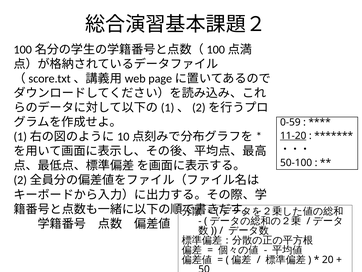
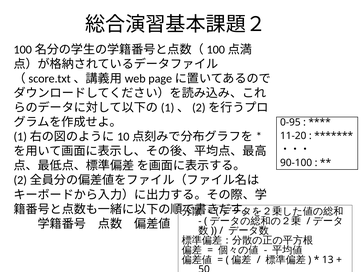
0-59: 0-59 -> 0-95 (290, 122)
11-20 underline: present -> none (293, 135)
50-100: 50-100 -> 90-100 (296, 162)
20: 20 -> 13 (328, 259)
